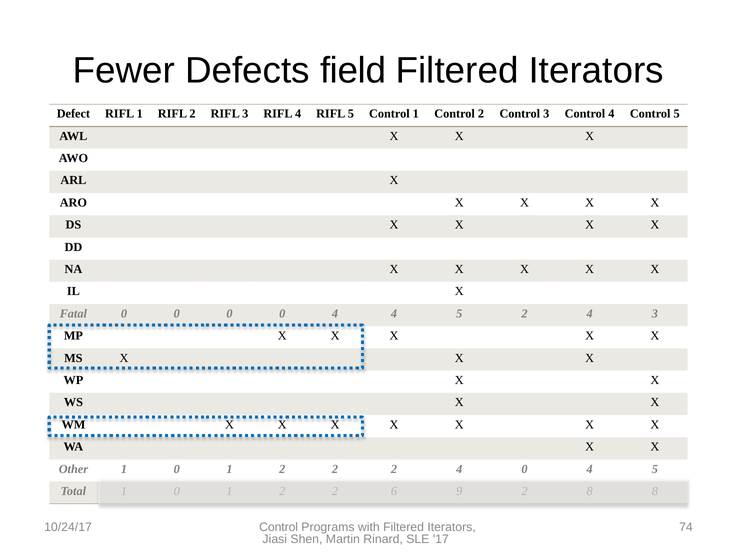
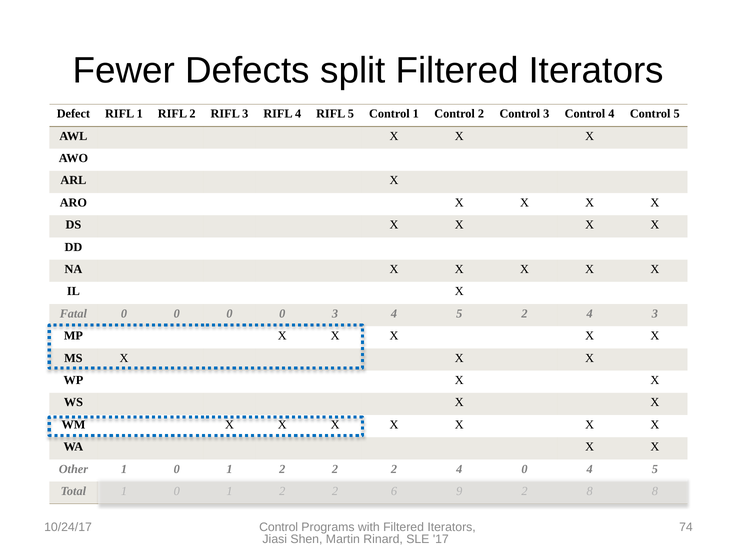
field: field -> split (353, 71)
0 0 4: 4 -> 3 (335, 314)
